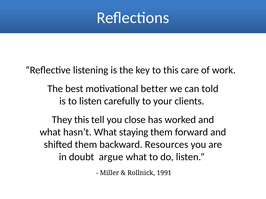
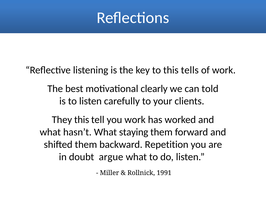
care: care -> tells (190, 70)
better: better -> clearly (154, 89)
you close: close -> work (135, 120)
Resources: Resources -> Repetition (167, 145)
